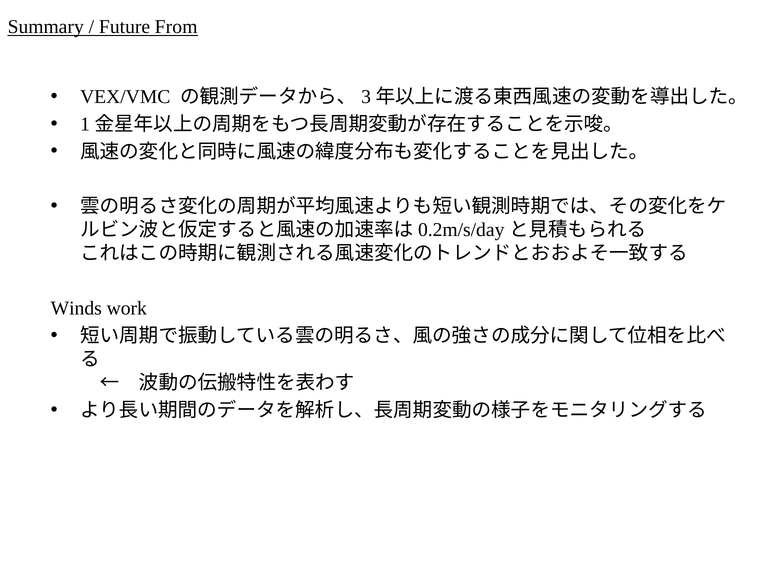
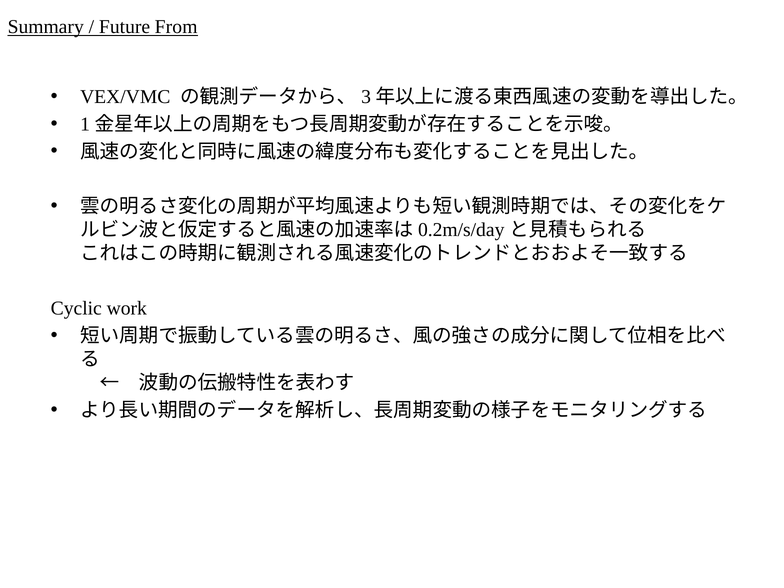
Winds: Winds -> Cyclic (76, 308)
